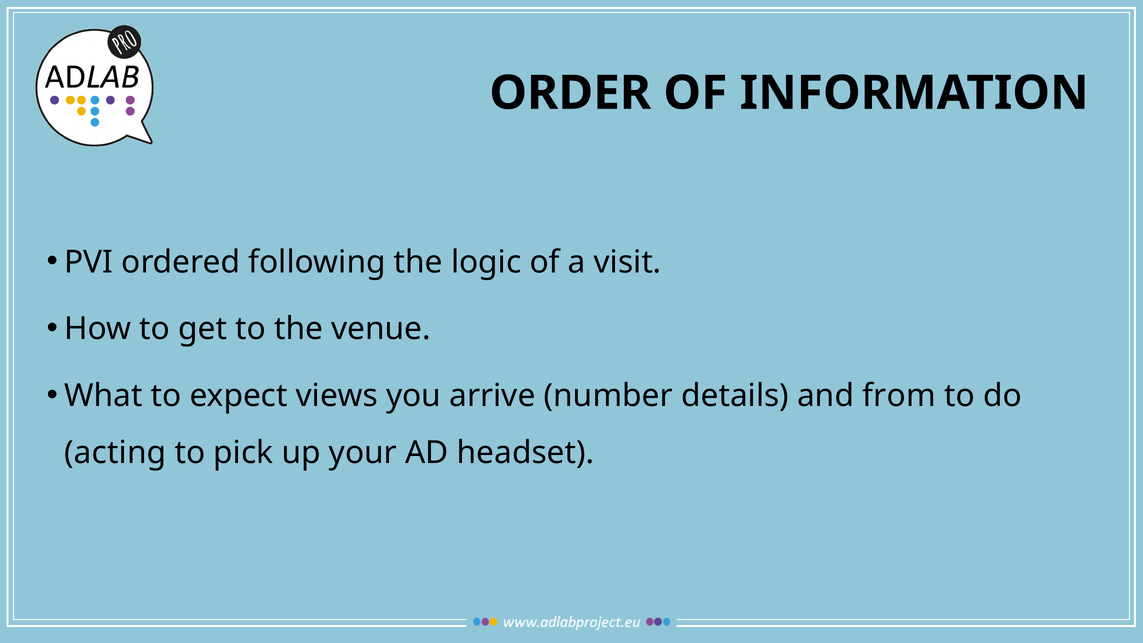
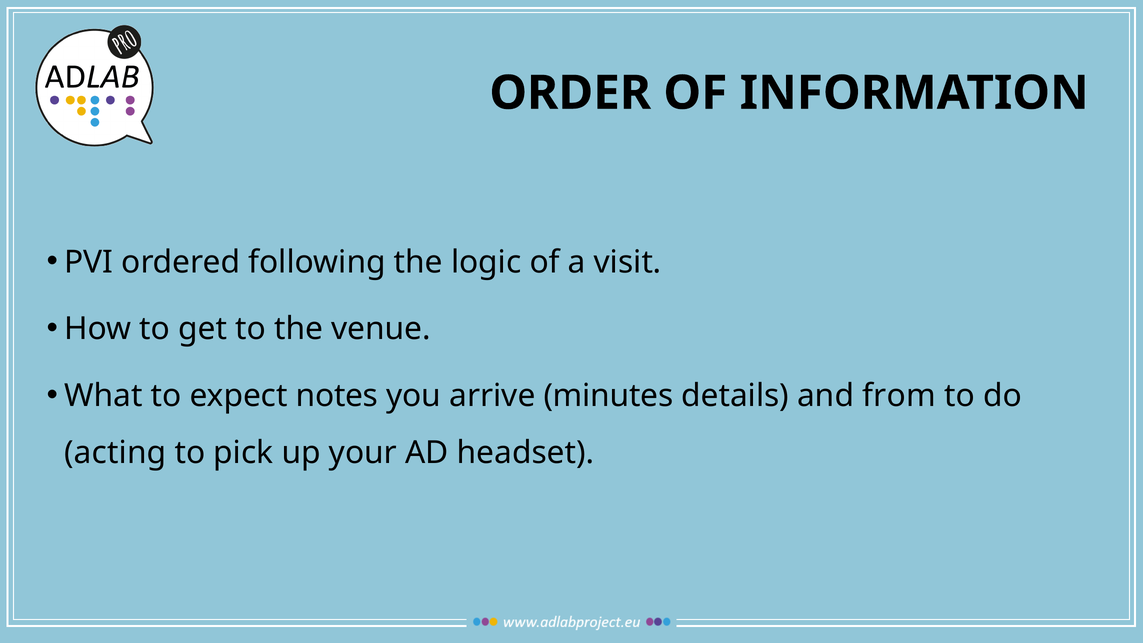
views: views -> notes (337, 396)
number: number -> minutes (609, 396)
